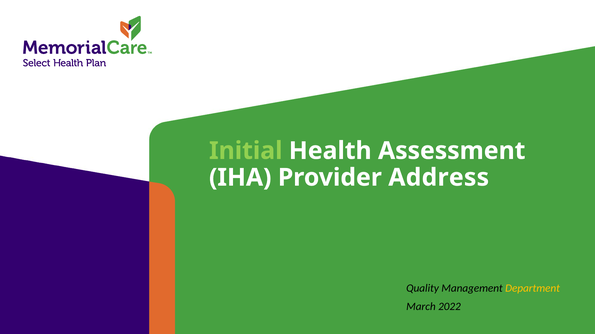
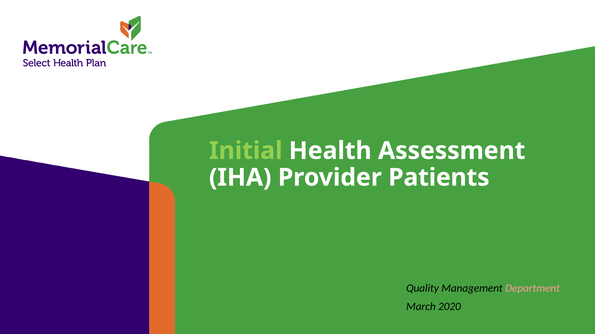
Address: Address -> Patients (439, 178)
Department colour: yellow -> pink (533, 289)
2022: 2022 -> 2020 (449, 307)
